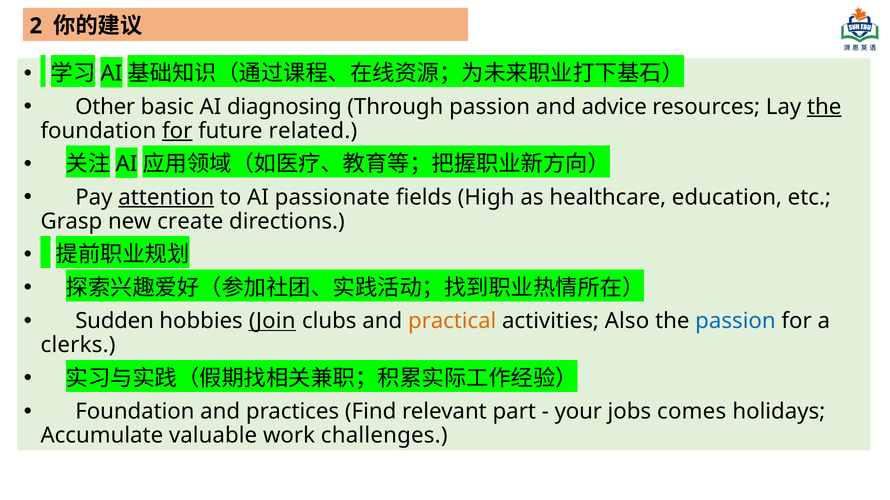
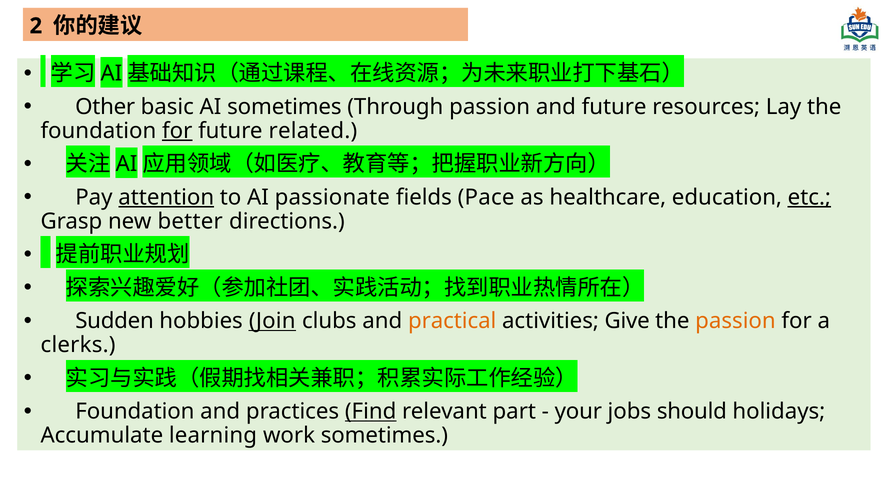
AI diagnosing: diagnosing -> sometimes (284, 107)
and advice: advice -> future (614, 107)
the underline: present -> none (824, 107)
High: High -> Pace (486, 198)
etc underline: none -> present (809, 198)
create: create -> better (190, 222)
Also: Also -> Give (627, 321)
passion colour: blue -> orange (735, 321)
Find underline: none -> present (371, 412)
comes: comes -> should (692, 412)
valuable: valuable -> learning (213, 436)
work challenges: challenges -> sometimes (384, 436)
